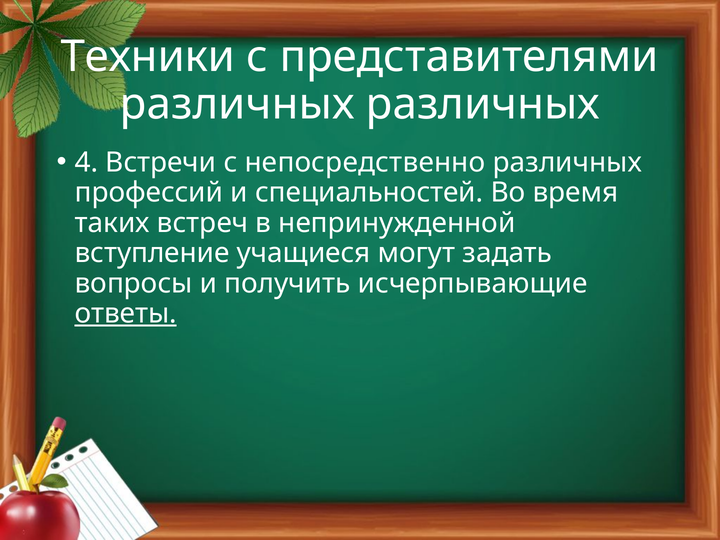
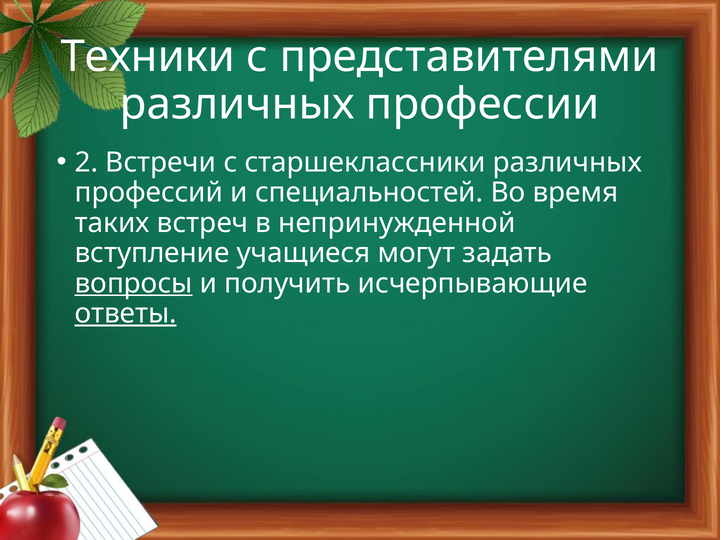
различных различных: различных -> профессии (483, 104)
4: 4 -> 2 (86, 162)
непосредственно: непосредственно -> старшеклассники (365, 162)
вопросы underline: none -> present (134, 283)
